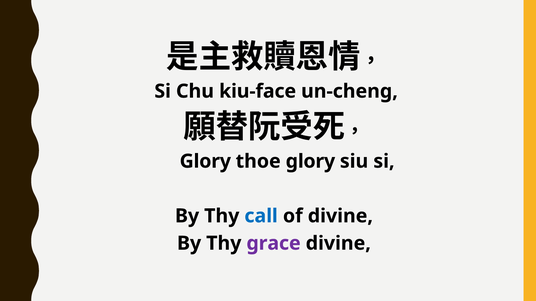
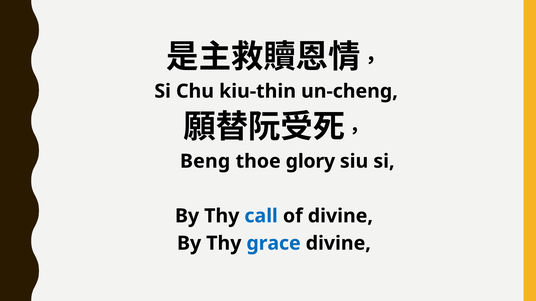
kiu-face: kiu-face -> kiu-thin (258, 91)
Glory: Glory -> Beng (205, 162)
grace colour: purple -> blue (274, 244)
